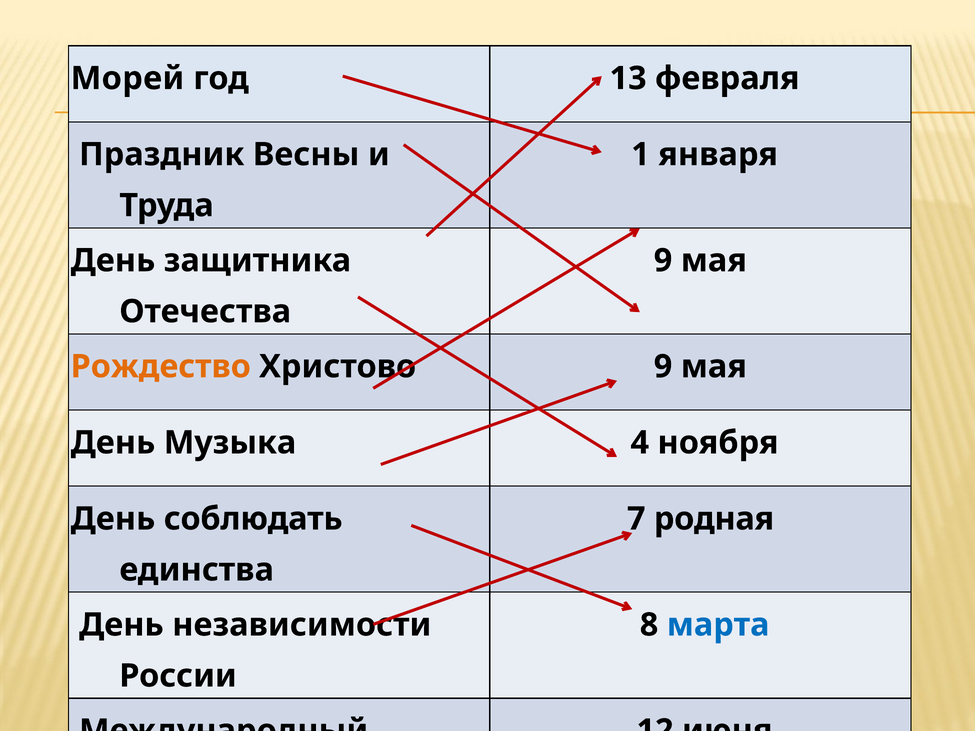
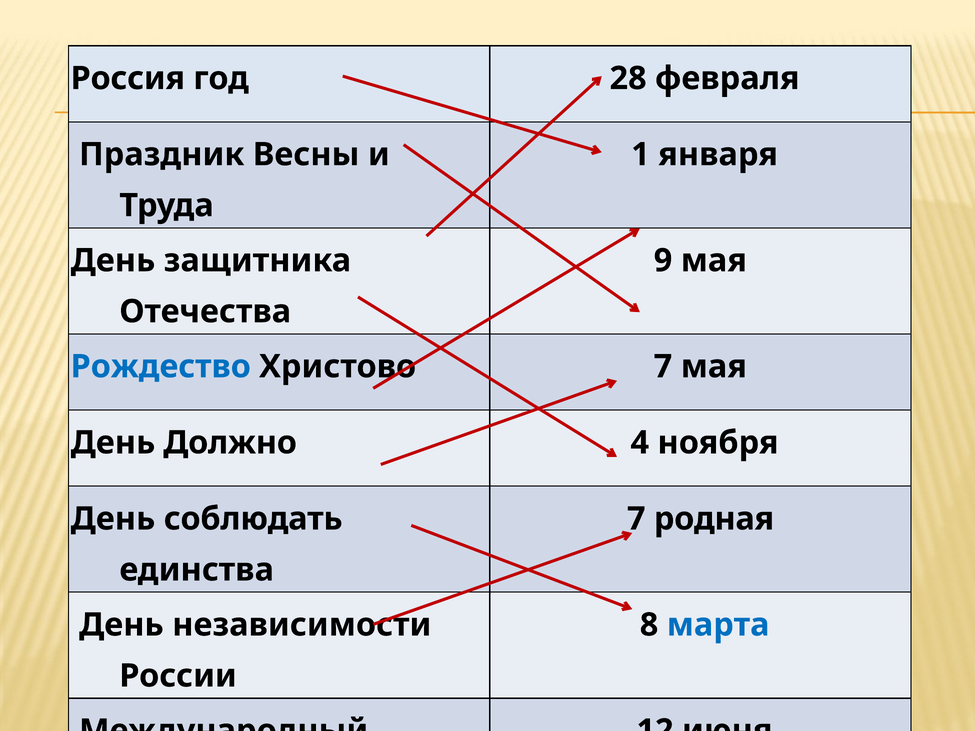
Морей: Морей -> Россия (128, 78)
13: 13 -> 28 (628, 78)
Рождество colour: orange -> blue (161, 367)
Христово 9: 9 -> 7 (663, 367)
Музыка: Музыка -> Должно (230, 443)
